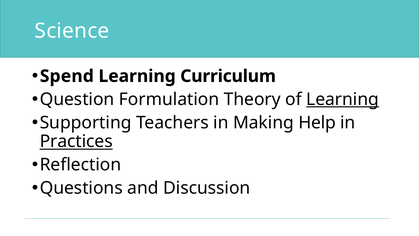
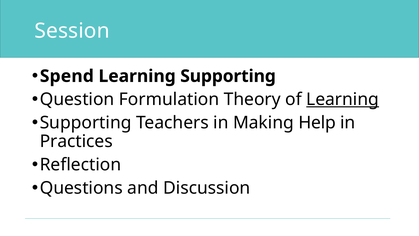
Science: Science -> Session (72, 31)
Learning Curriculum: Curriculum -> Supporting (228, 76)
Practices underline: present -> none (76, 141)
